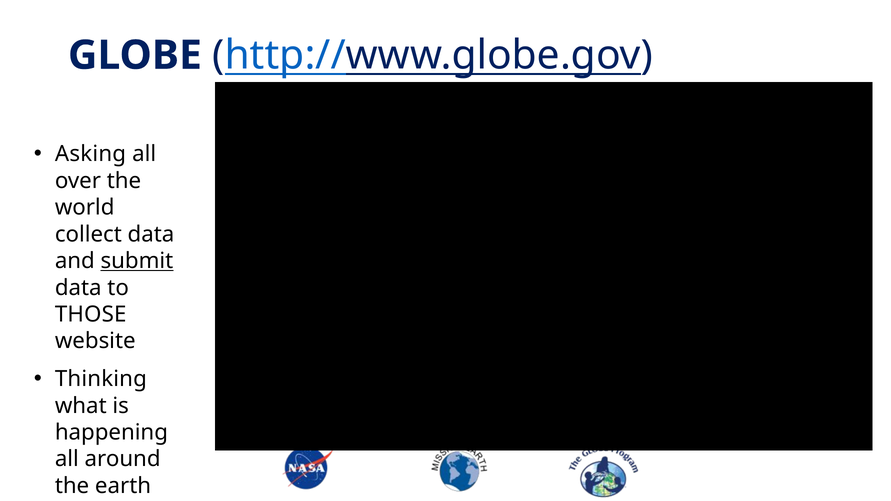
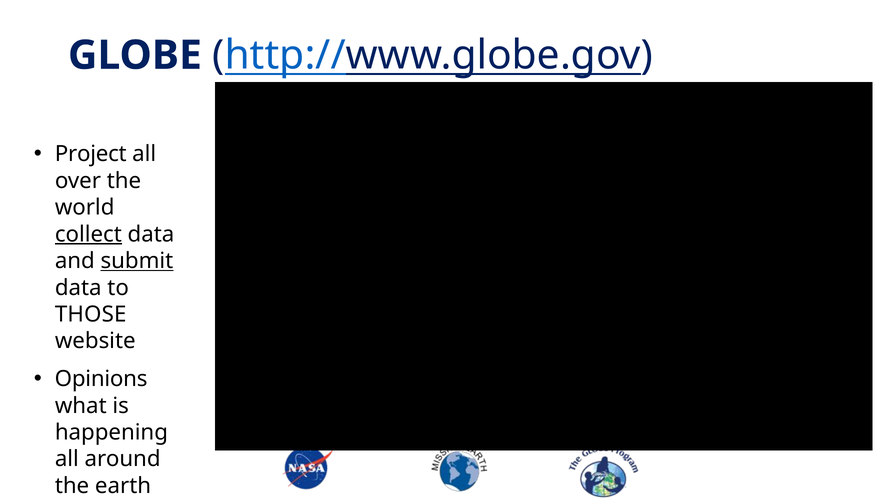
Asking: Asking -> Project (91, 154)
collect underline: none -> present (88, 234)
Thinking: Thinking -> Opinions (101, 379)
